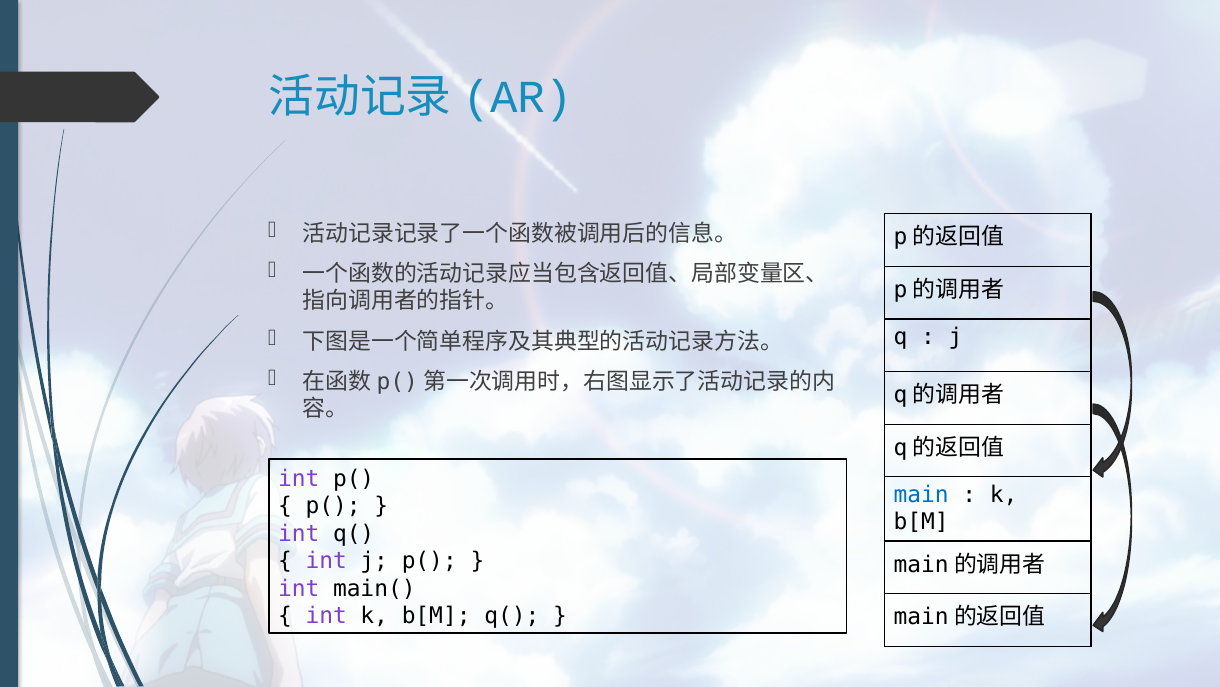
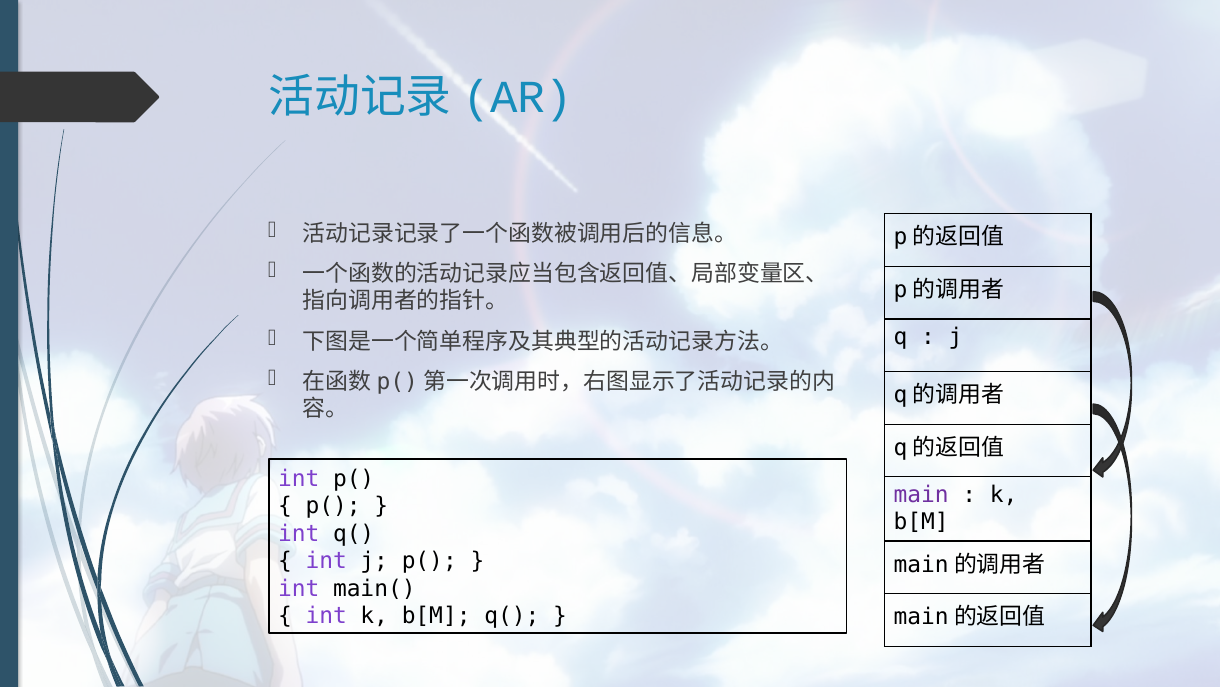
main colour: blue -> purple (921, 495)
